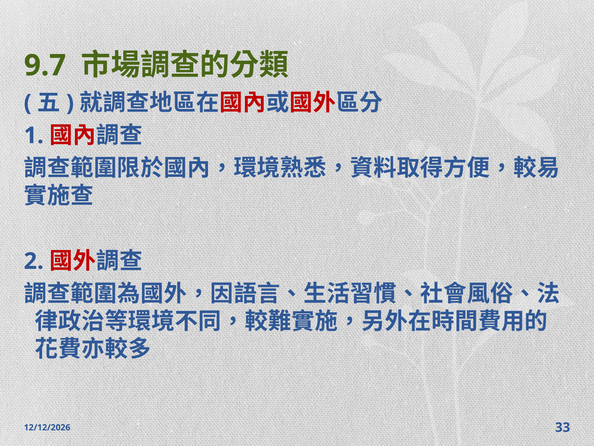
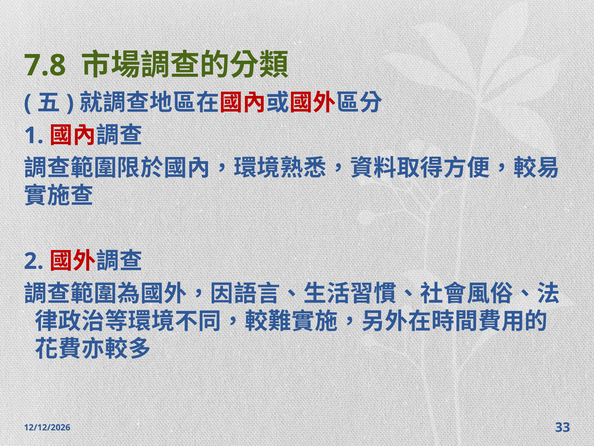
9.7: 9.7 -> 7.8 (45, 65)
